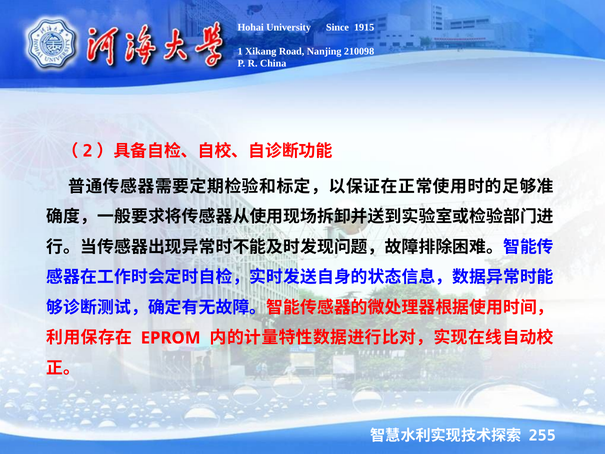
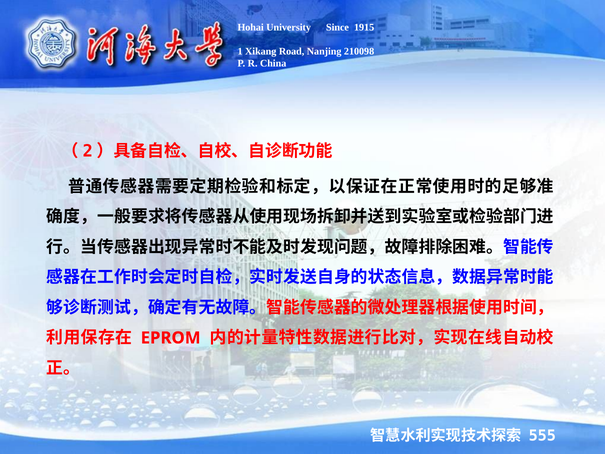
255: 255 -> 555 (542, 435)
